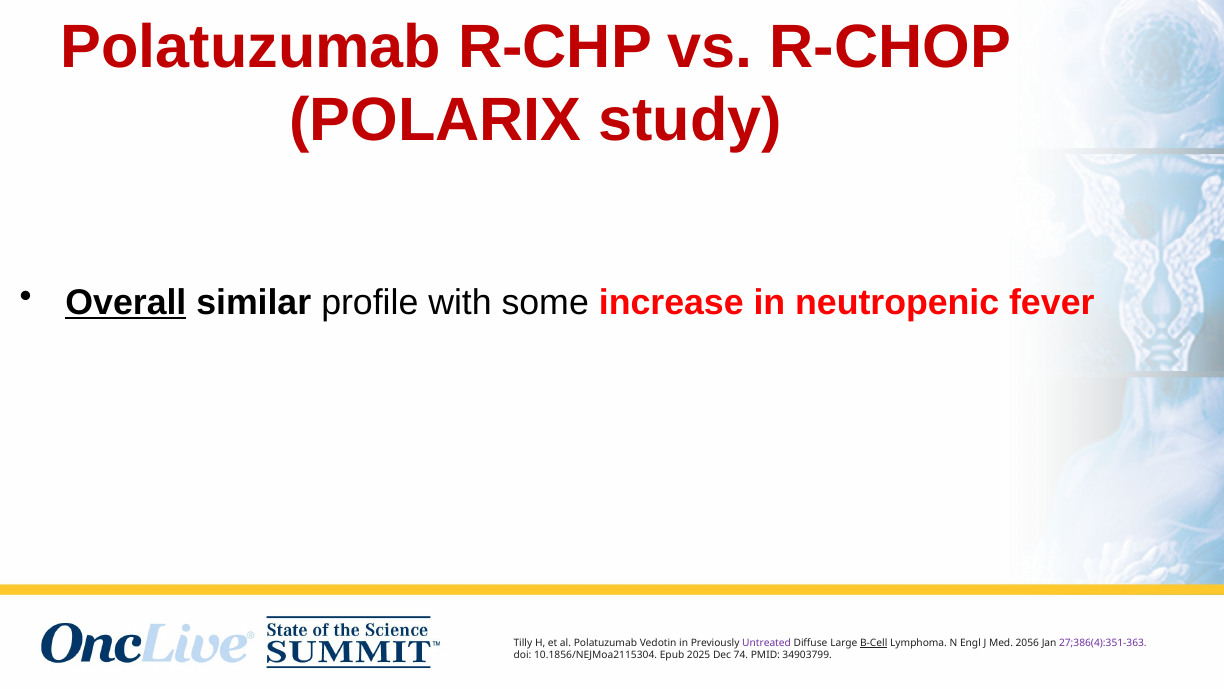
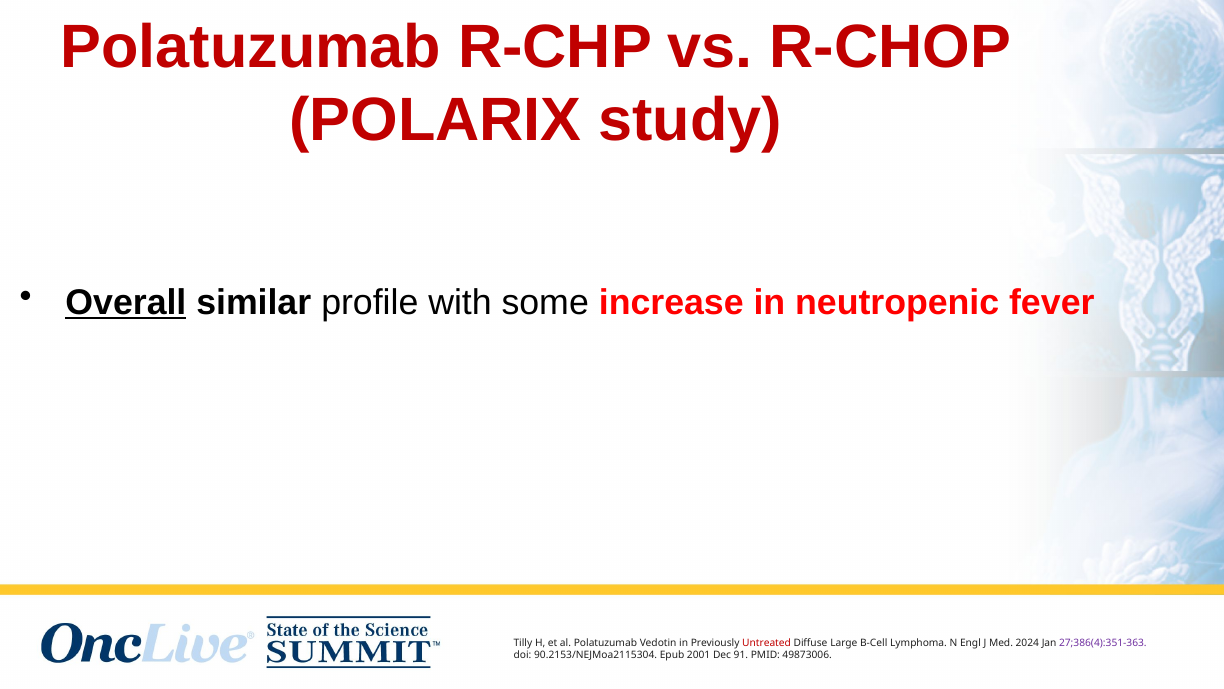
Untreated colour: purple -> red (767, 643)
B-Cell underline: present -> none (874, 643)
2056: 2056 -> 2024 (1027, 643)
10.1856/NEJMoa2115304: 10.1856/NEJMoa2115304 -> 90.2153/NEJMoa2115304 (596, 656)
2025: 2025 -> 2001 (699, 656)
74: 74 -> 91 (741, 656)
34903799: 34903799 -> 49873006 (807, 656)
